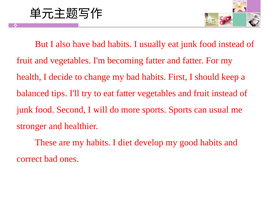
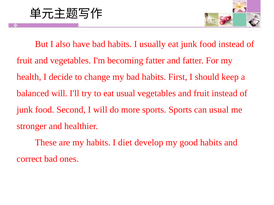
balanced tips: tips -> will (59, 93)
eat fatter: fatter -> usual (126, 93)
